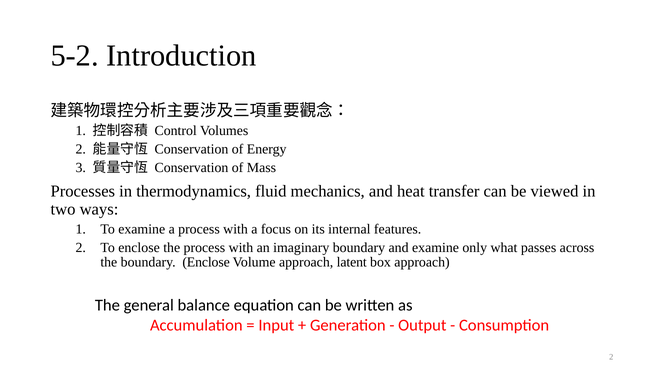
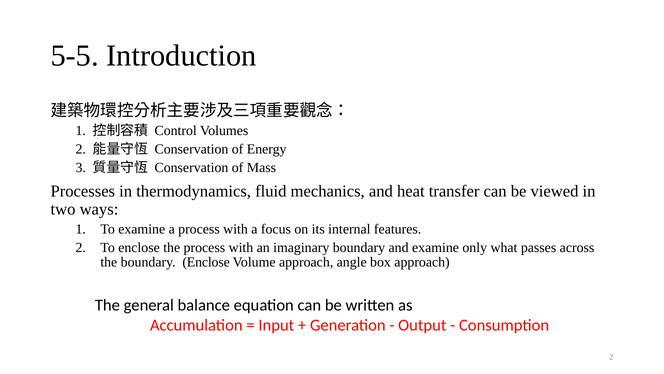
5-2: 5-2 -> 5-5 (75, 56)
latent: latent -> angle (352, 262)
